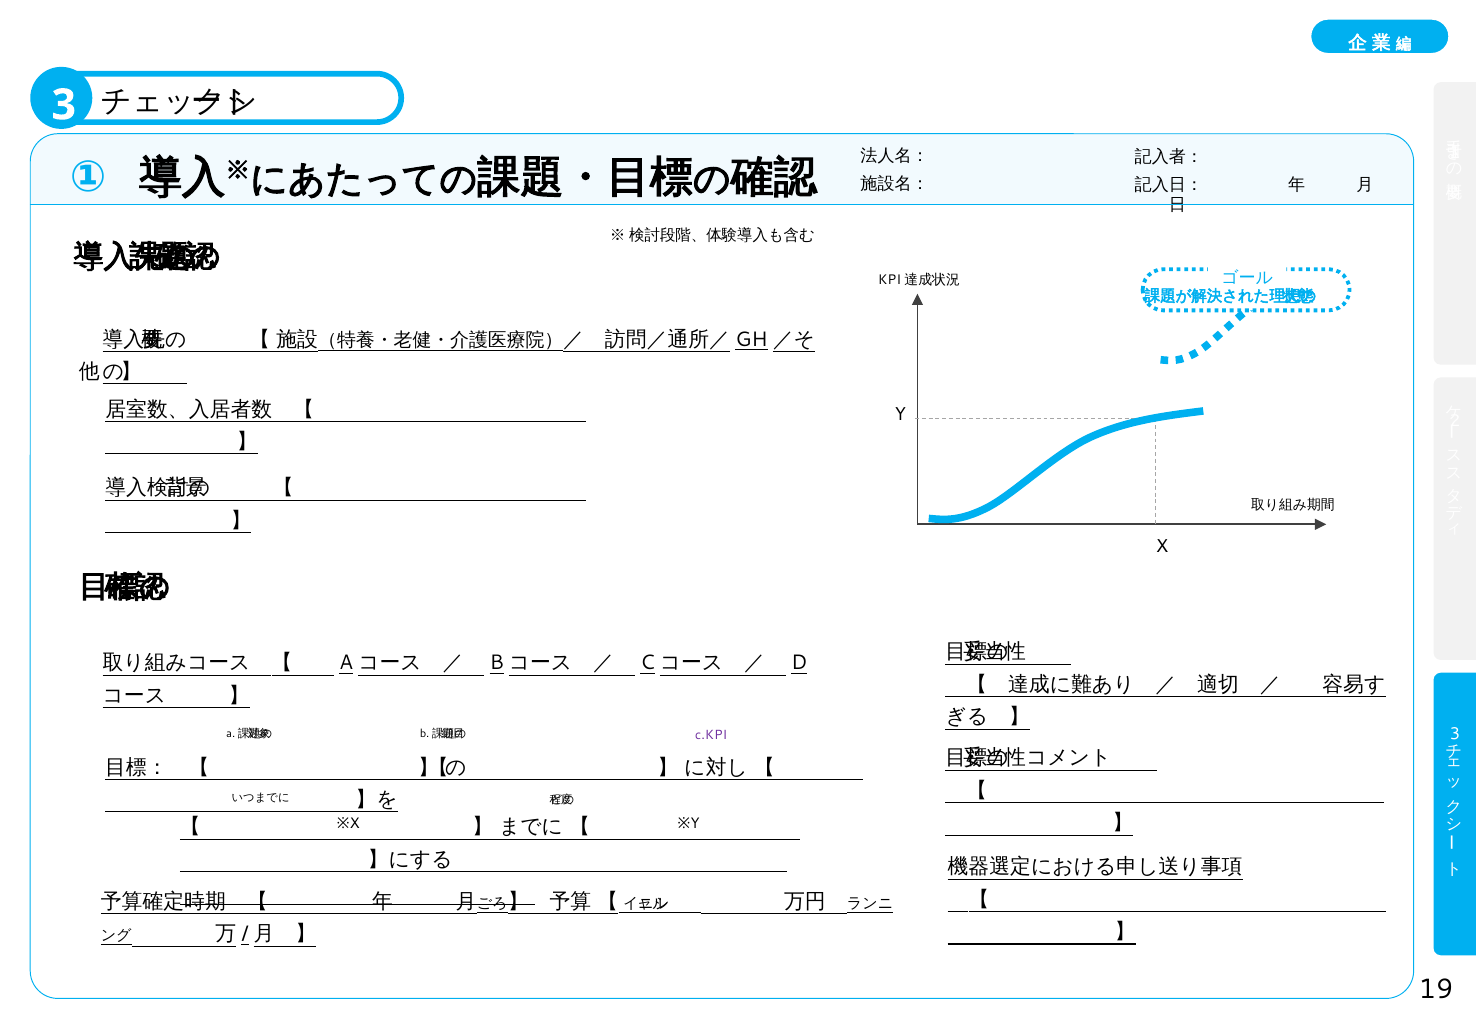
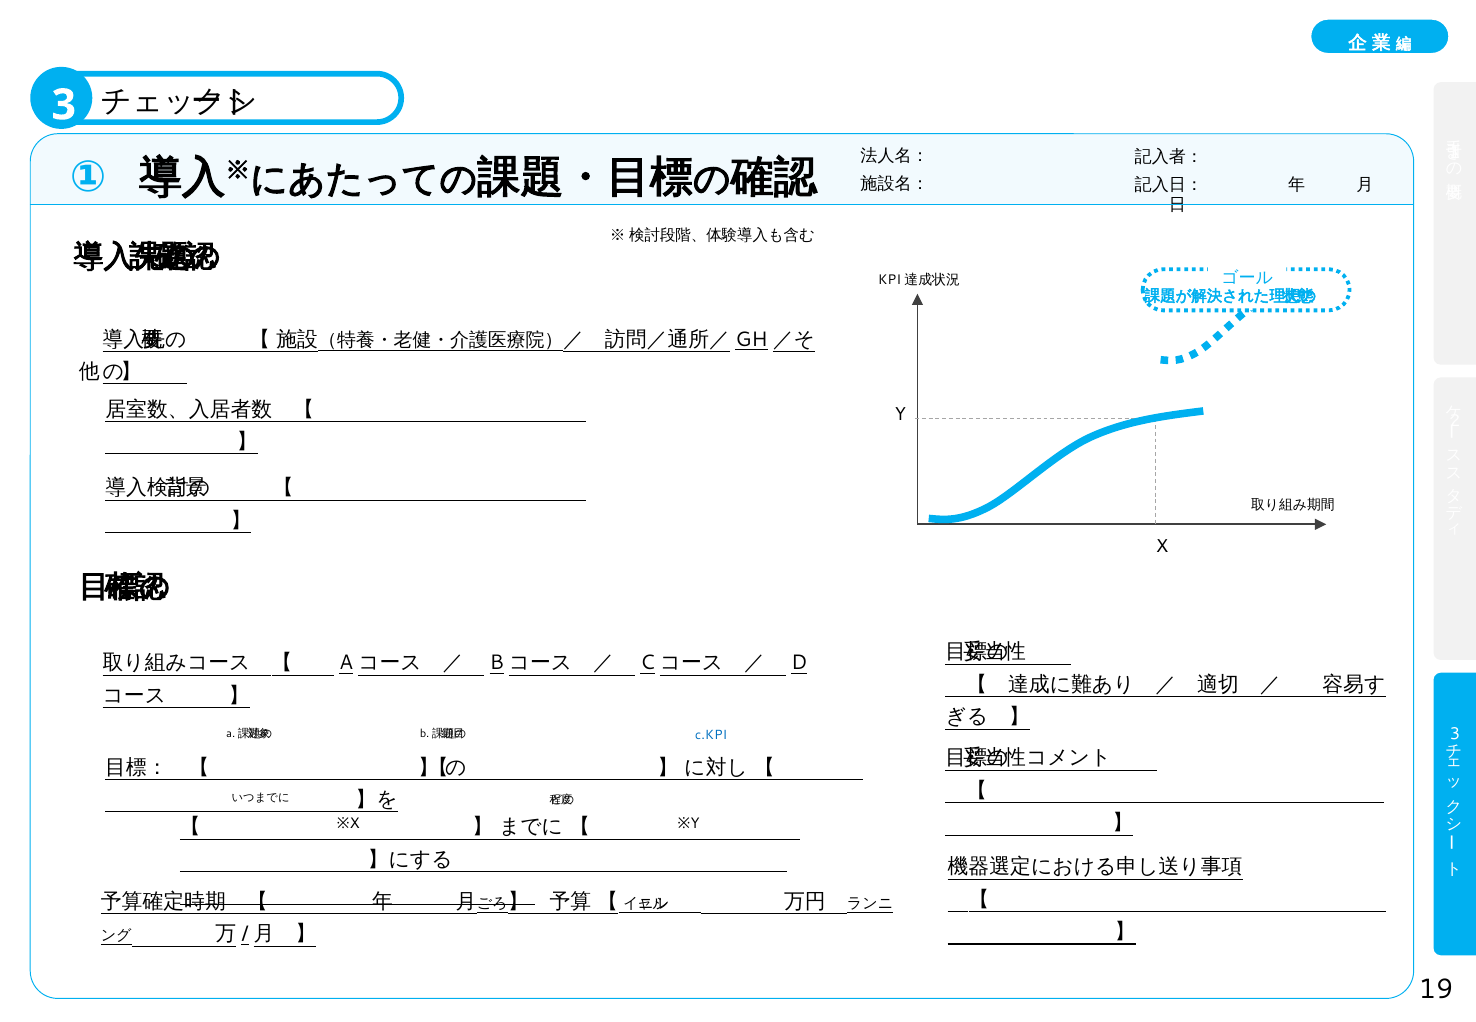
c.KPI colour: purple -> blue (711, 735)
